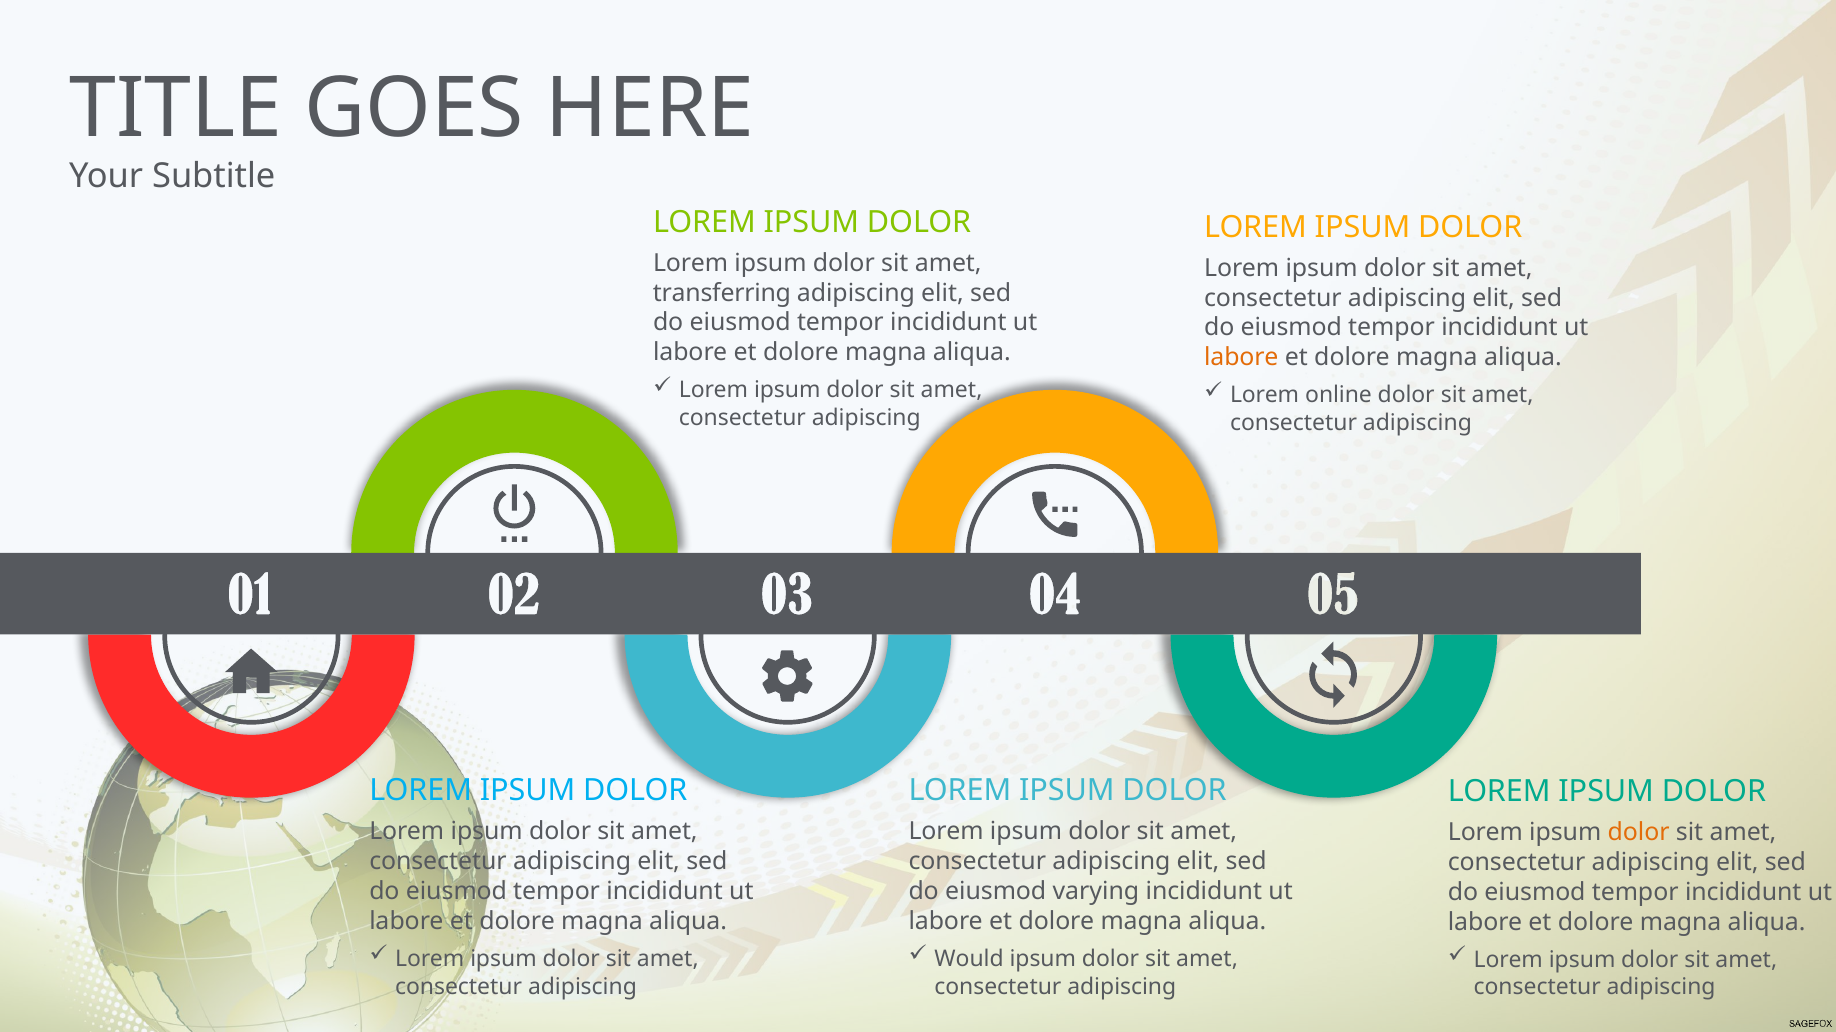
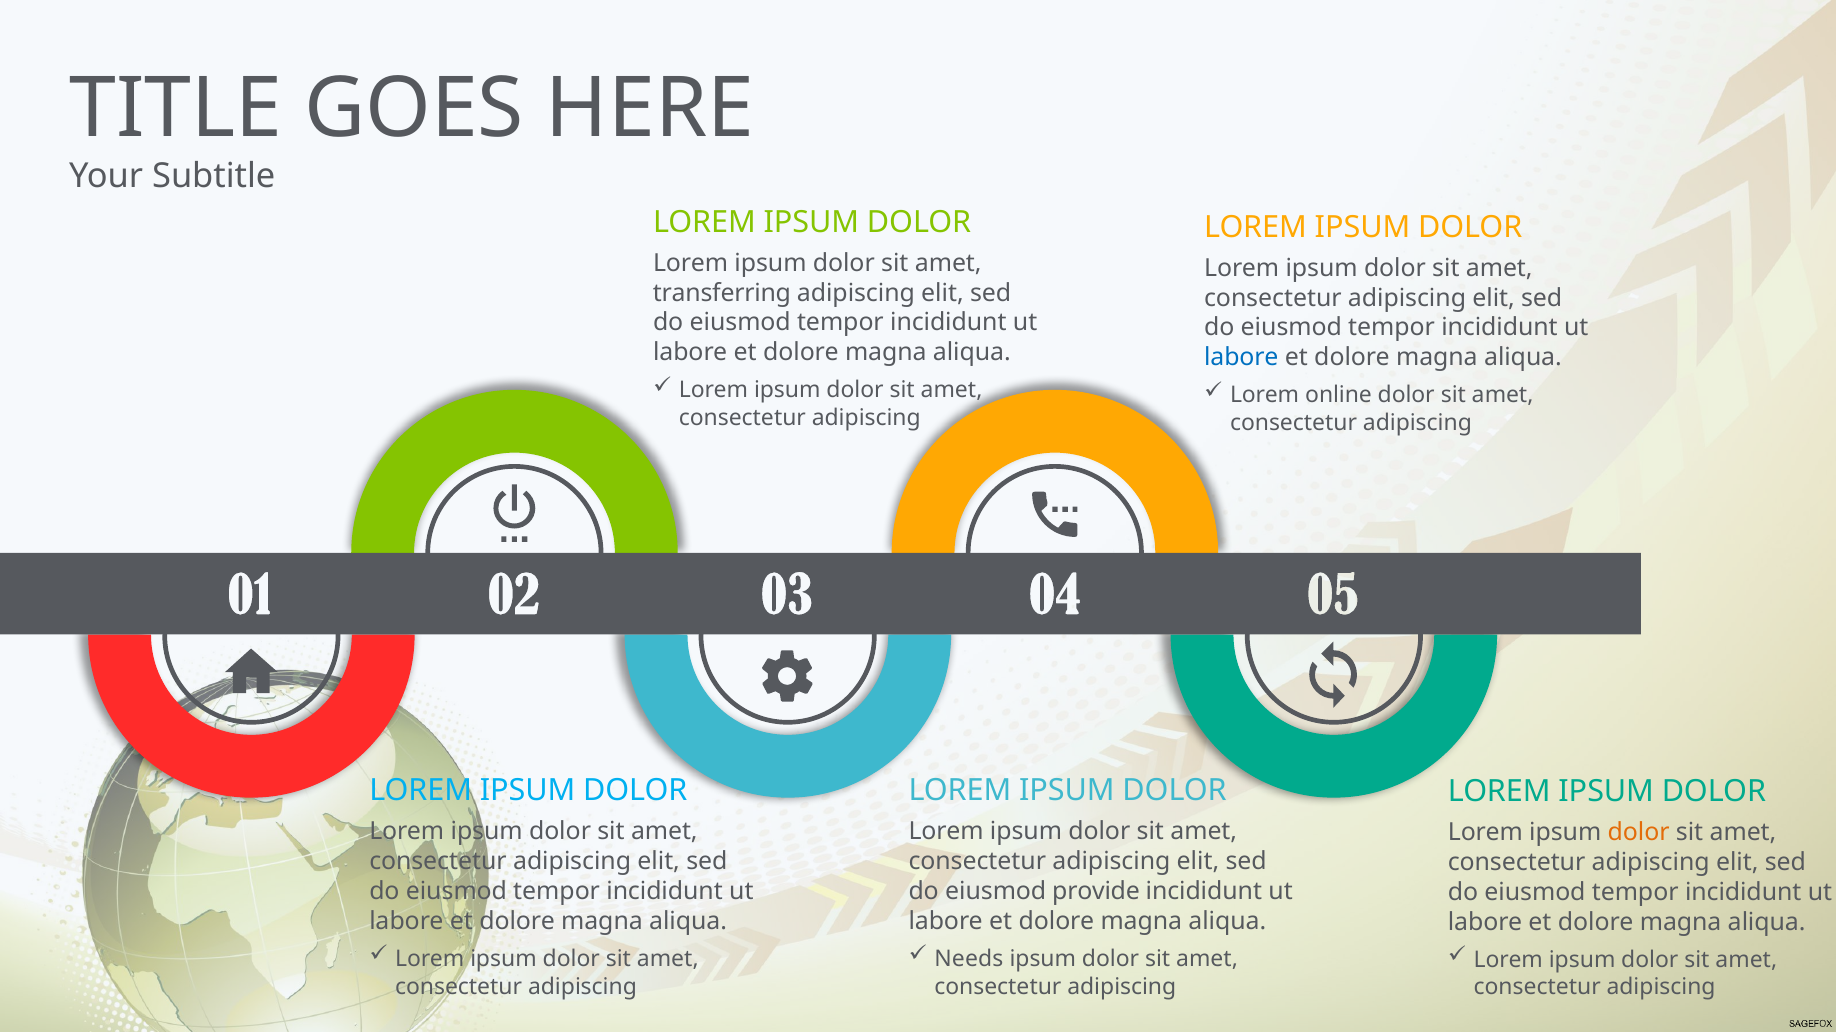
labore colour: orange -> blue (1241, 358)
varying: varying -> provide (1096, 892)
Would: Would -> Needs (969, 960)
